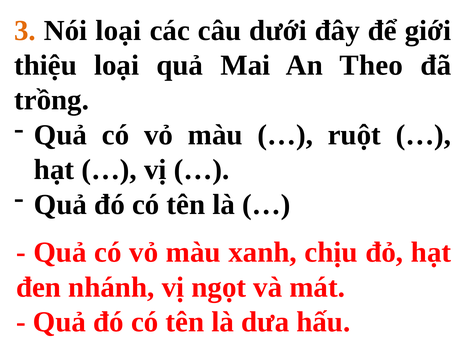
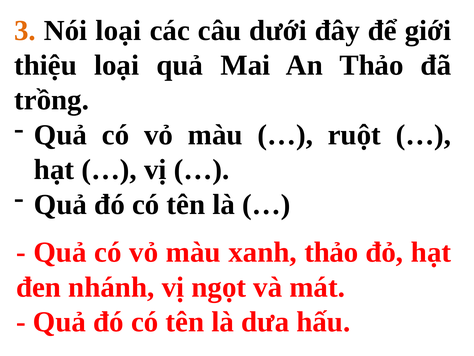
An Theo: Theo -> Thảo (372, 65)
xanh chịu: chịu -> thảo (331, 252)
